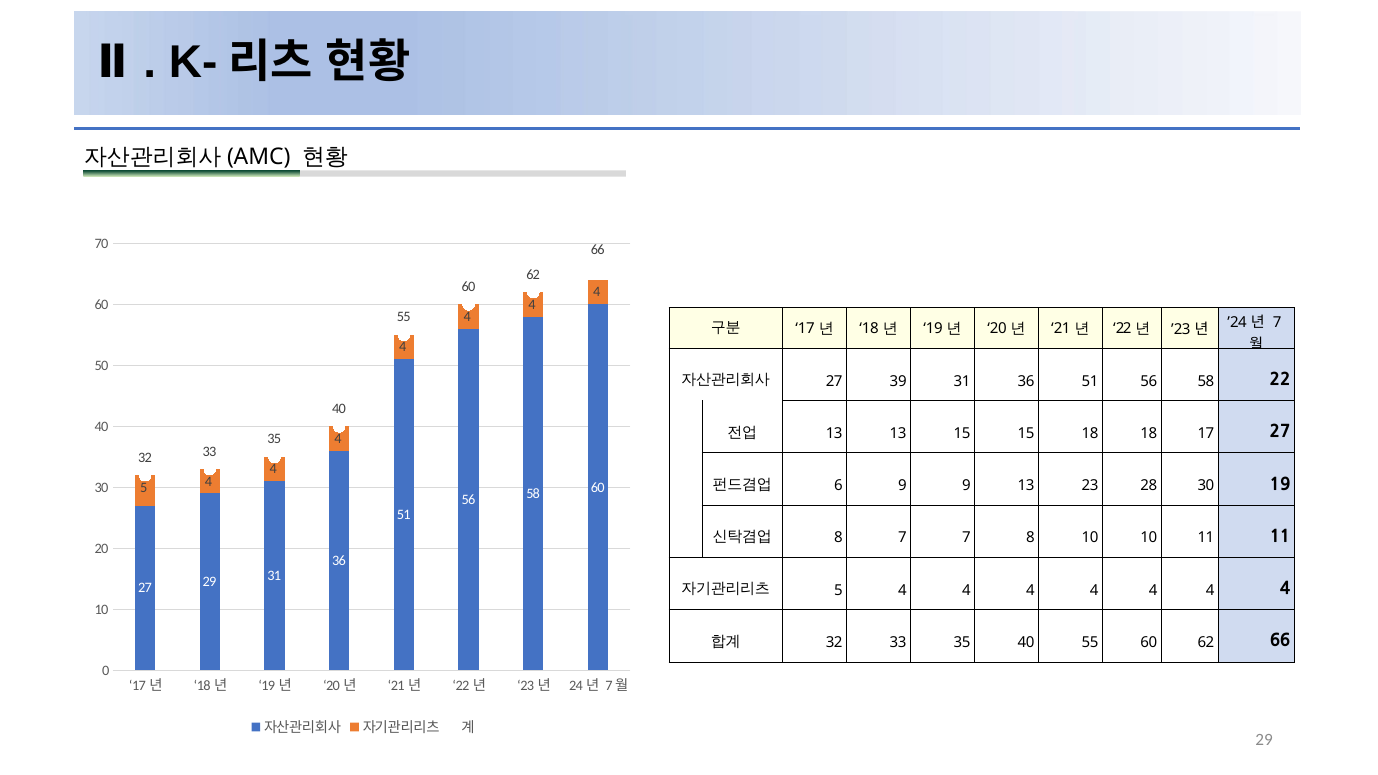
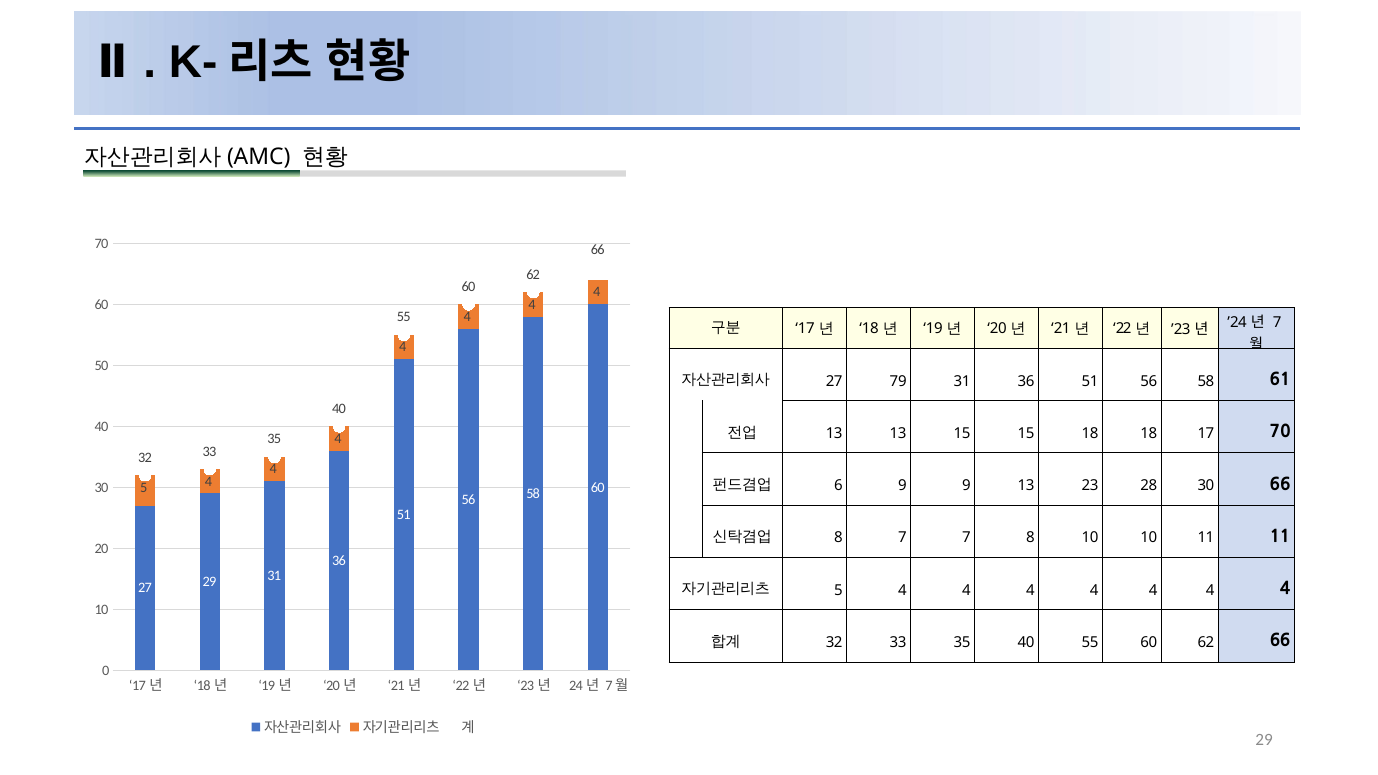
39: 39 -> 79 (898, 381)
58 22: 22 -> 61 (1280, 380)
17 27: 27 -> 70 (1280, 432)
30 19: 19 -> 66 (1280, 484)
